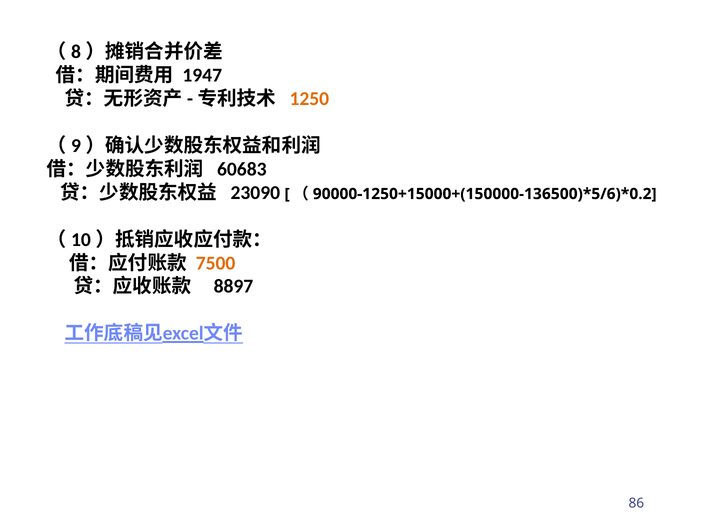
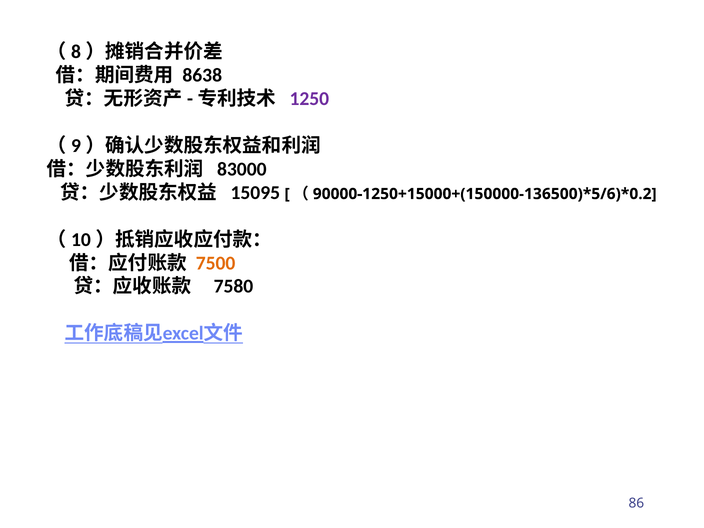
1947: 1947 -> 8638 (202, 75)
1250 colour: orange -> purple (309, 99)
60683: 60683 -> 83000 (242, 169)
23090: 23090 -> 15095 (255, 193)
8897: 8897 -> 7580 (233, 287)
